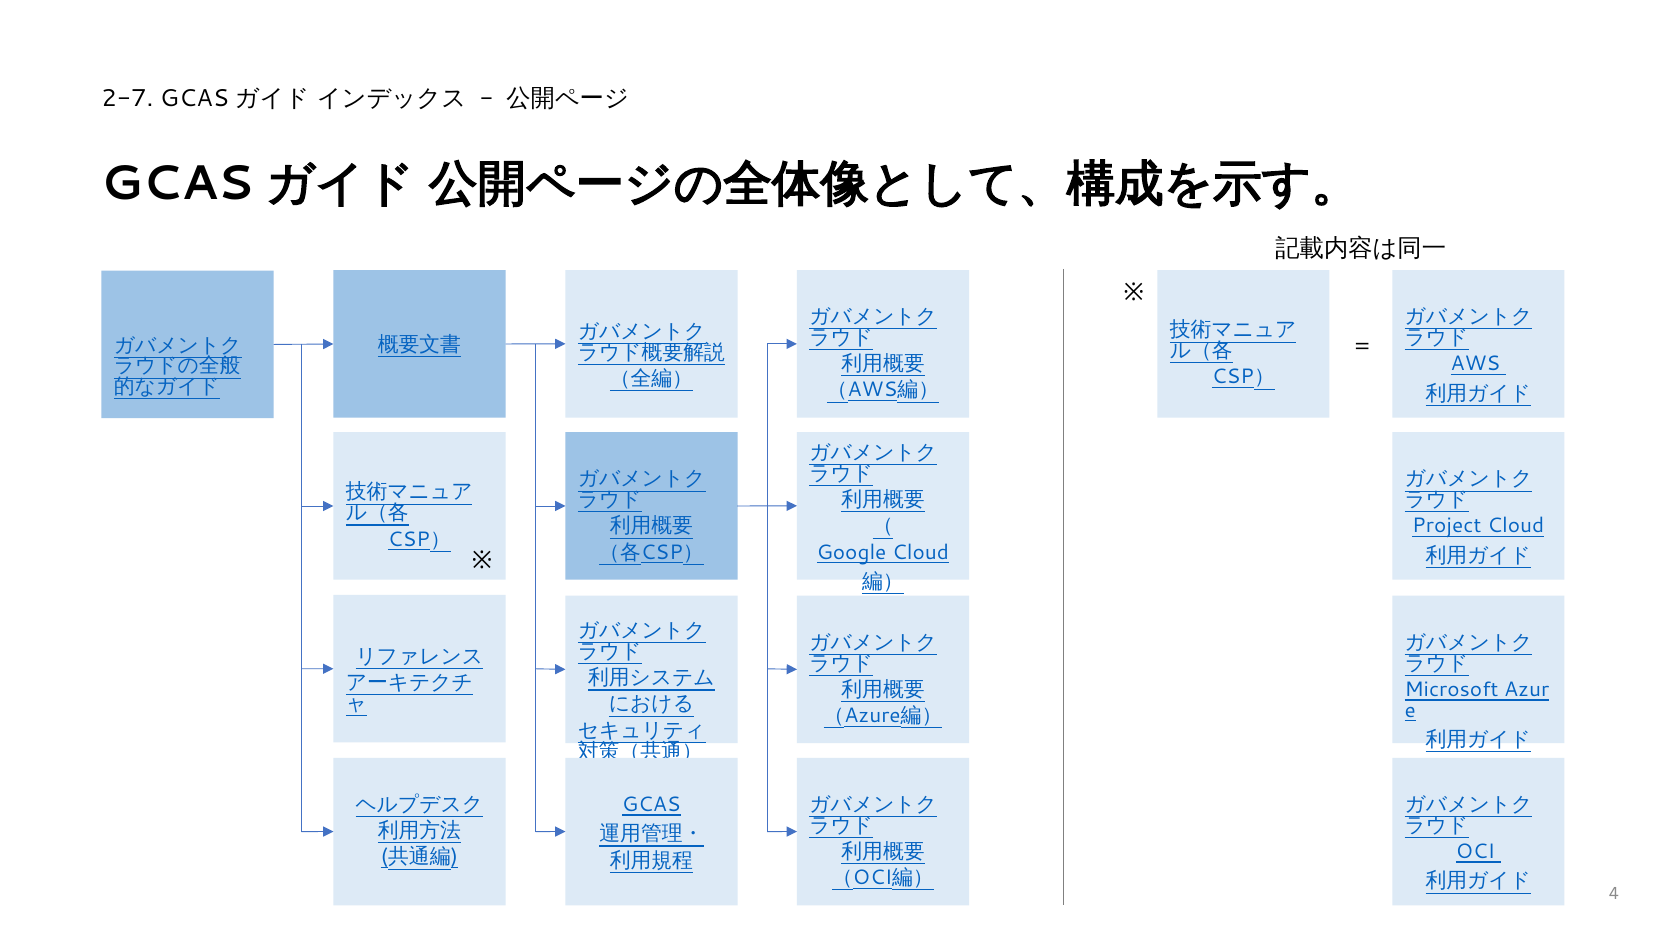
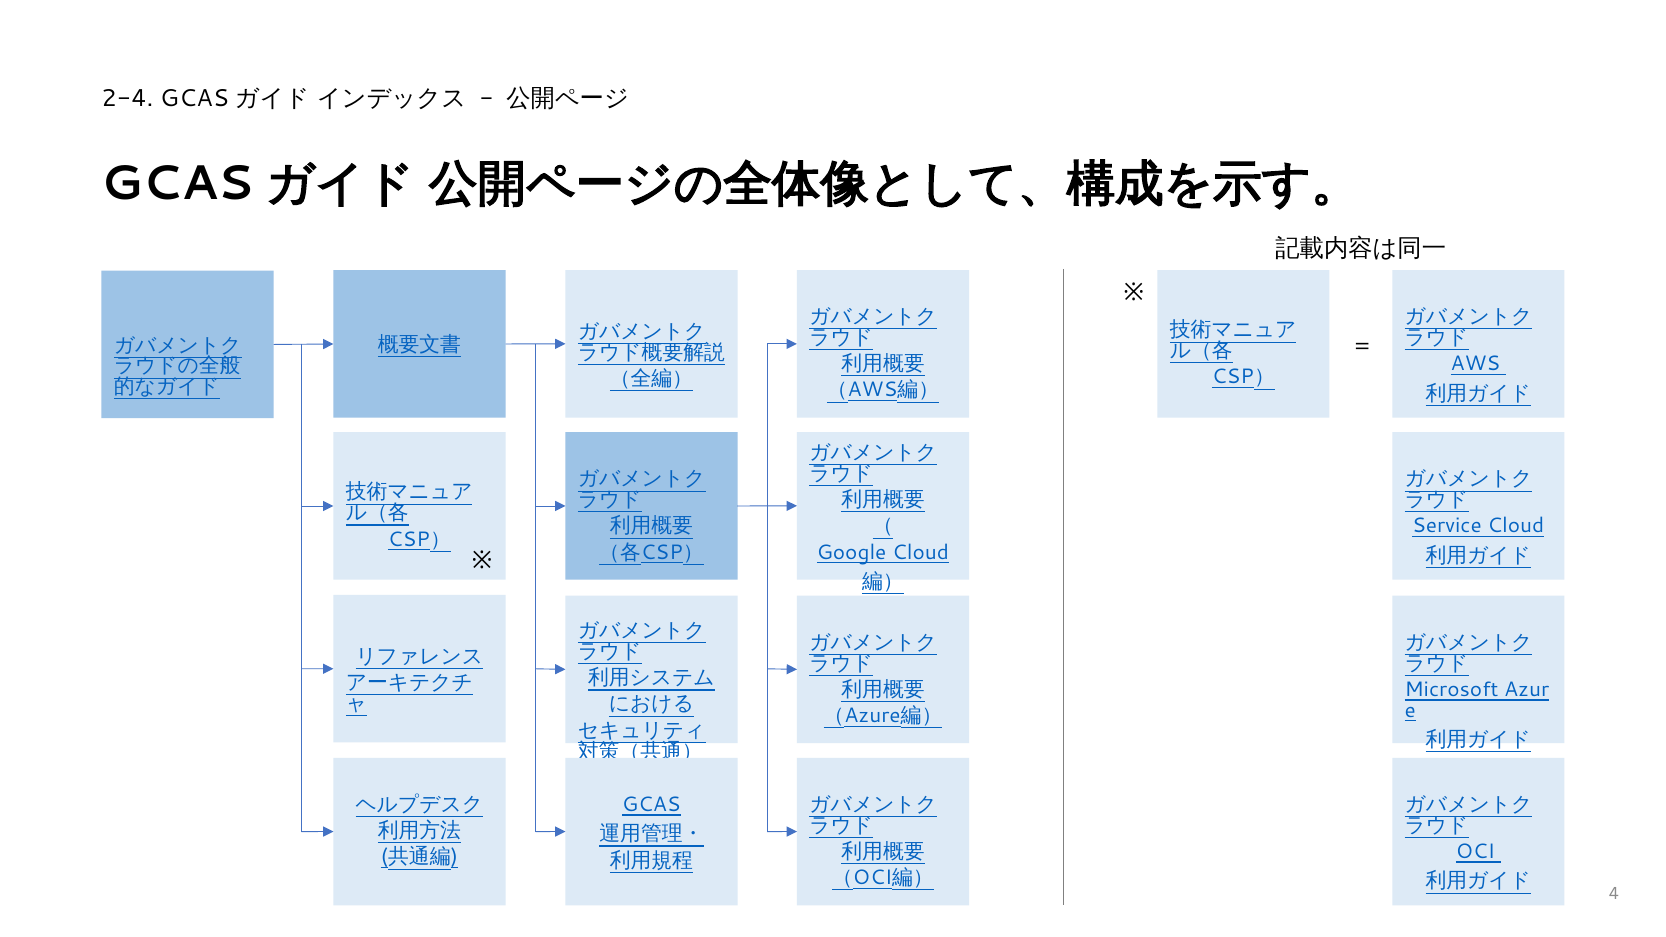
2-7: 2-7 -> 2-4 (127, 98)
Project: Project -> Service (1447, 526)
